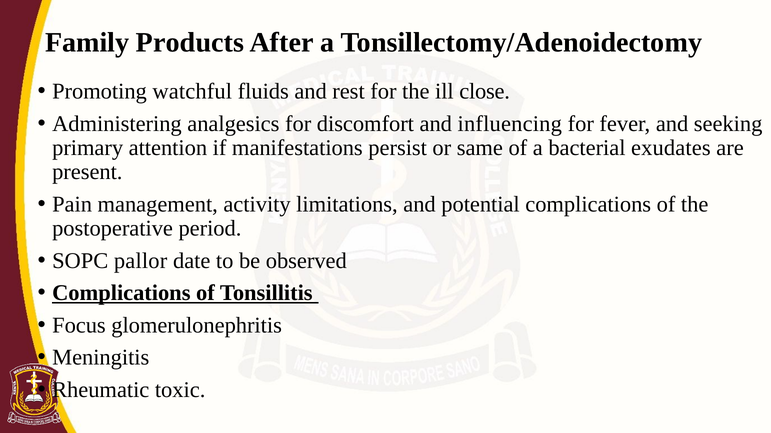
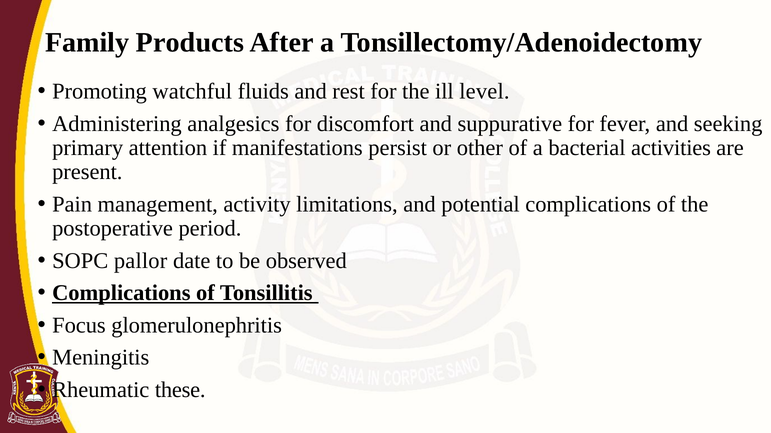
close: close -> level (484, 92)
influencing: influencing -> suppurative (510, 124)
same: same -> other (480, 148)
exudates: exudates -> activities (671, 148)
toxic: toxic -> these (180, 390)
